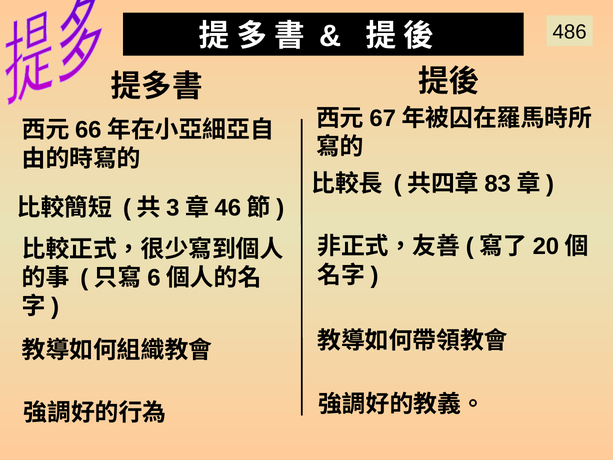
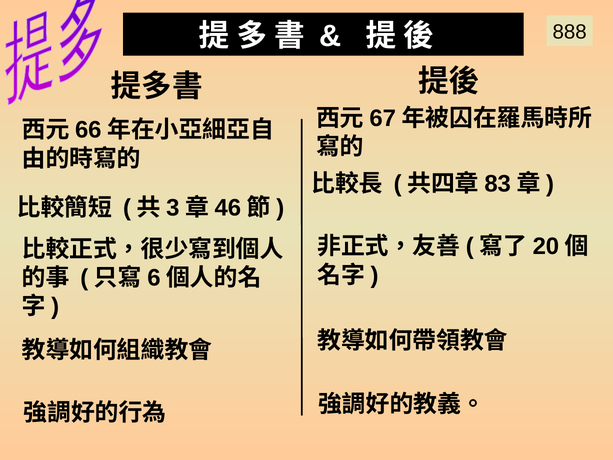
486: 486 -> 888 (570, 32)
